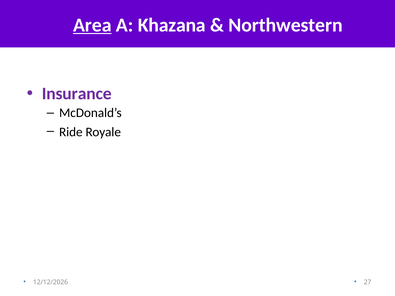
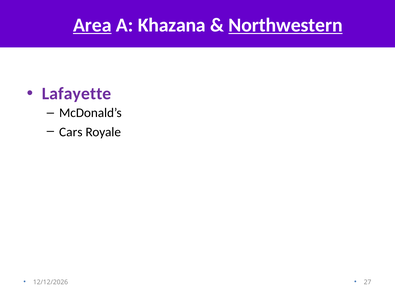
Northwestern underline: none -> present (286, 25)
Insurance: Insurance -> Lafayette (77, 94)
Ride: Ride -> Cars (71, 132)
